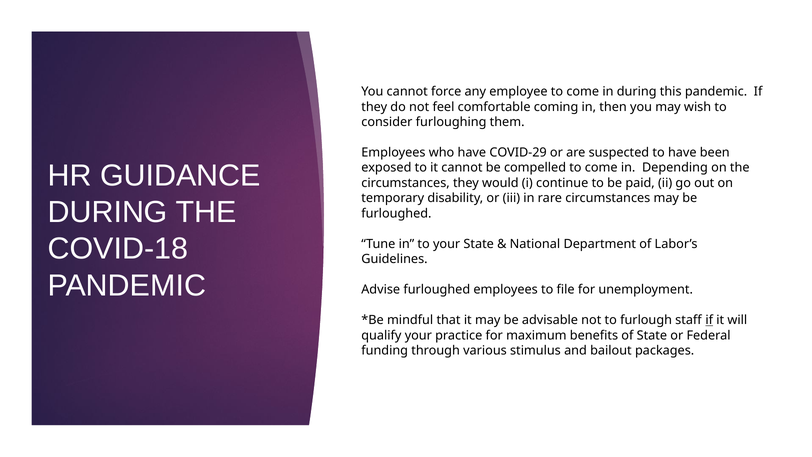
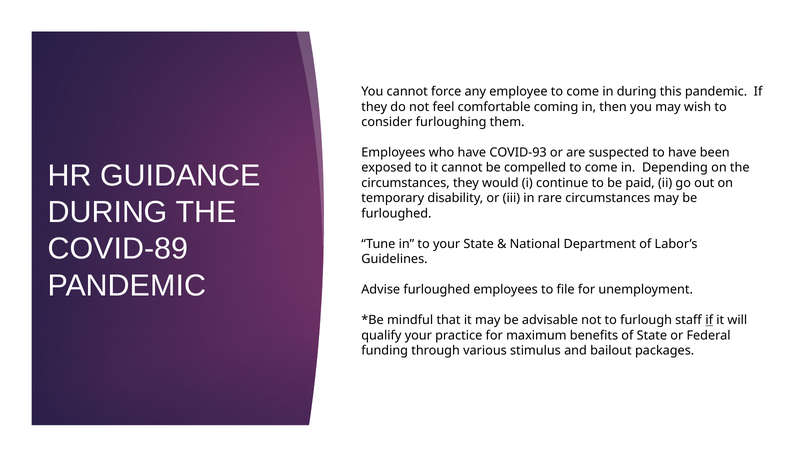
COVID-29: COVID-29 -> COVID-93 (518, 152)
COVID-18: COVID-18 -> COVID-89 (118, 249)
